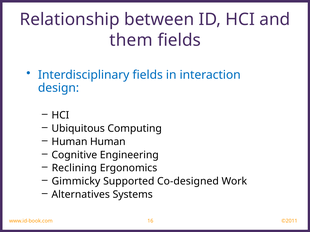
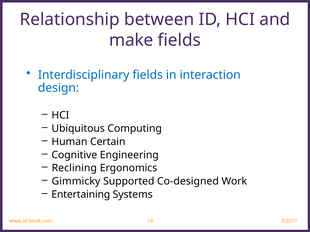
them: them -> make (131, 40)
Human Human: Human -> Certain (108, 142)
Alternatives: Alternatives -> Entertaining (81, 195)
